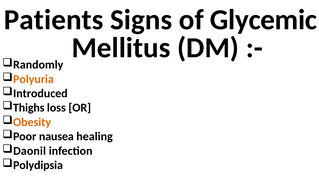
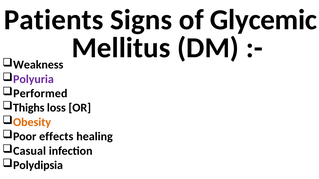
Randomly: Randomly -> Weakness (38, 65)
Polyuria colour: orange -> purple (33, 79)
Introduced: Introduced -> Performed (40, 94)
nausea: nausea -> effects (56, 137)
Daonil: Daonil -> Casual (30, 151)
